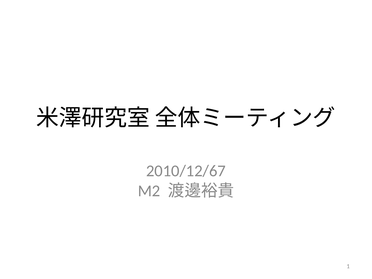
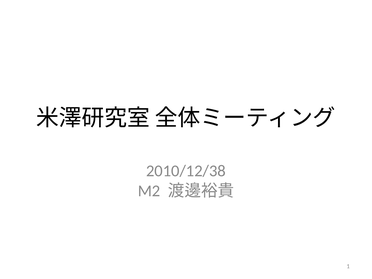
2010/12/67: 2010/12/67 -> 2010/12/38 (186, 171)
